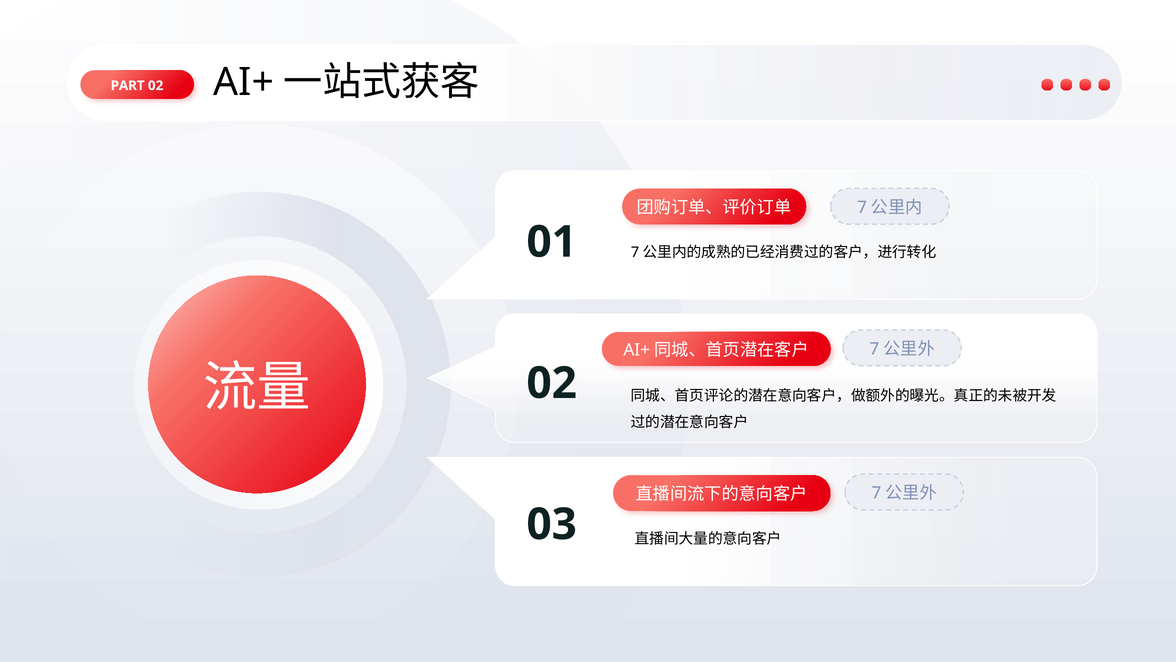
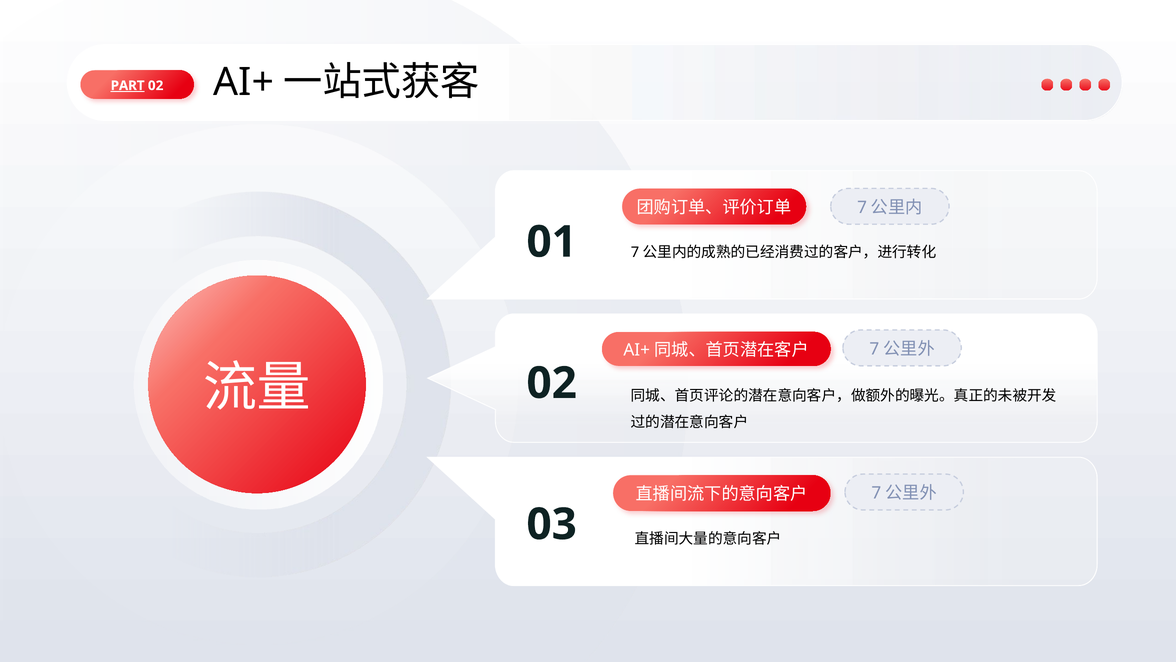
PART underline: none -> present (128, 86)
